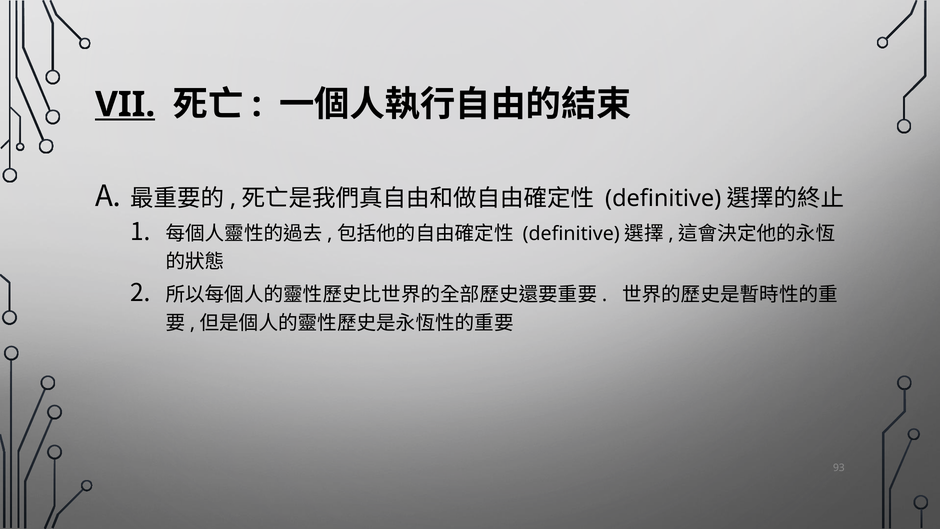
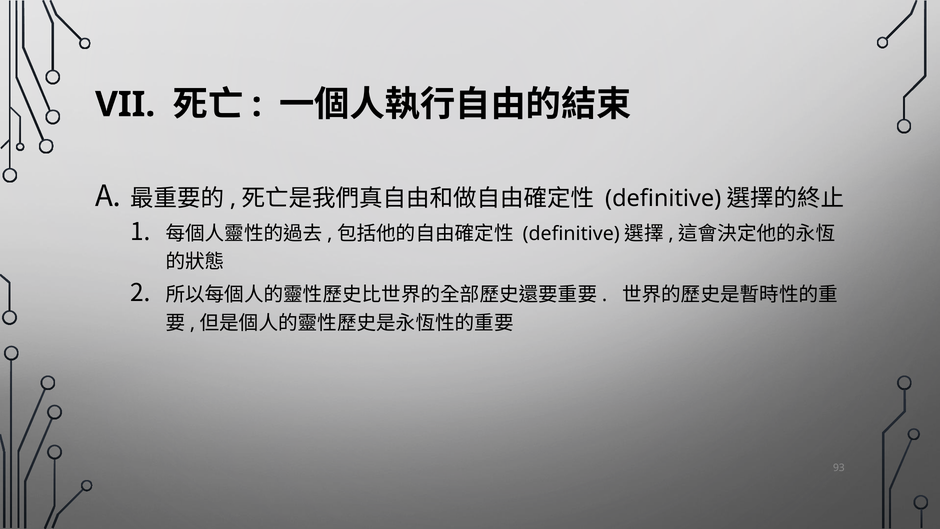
VII underline: present -> none (125, 104)
